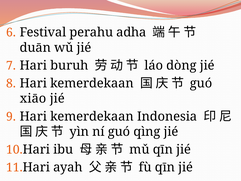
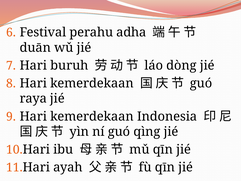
xiāo: xiāo -> raya (33, 98)
